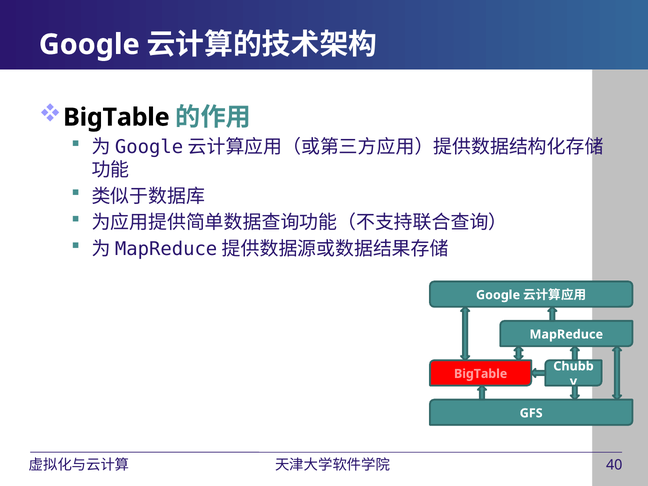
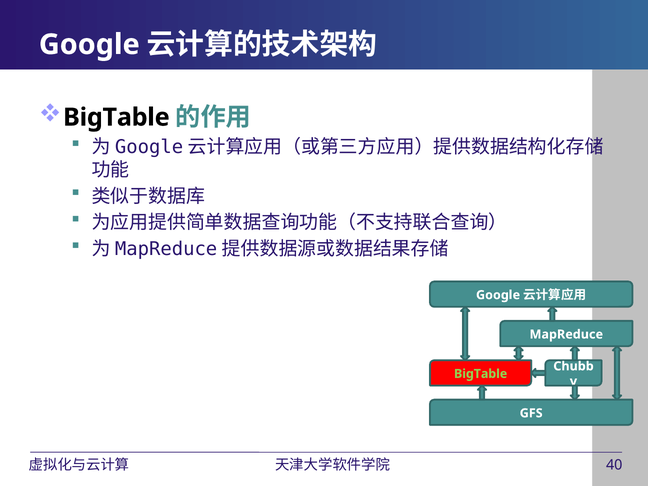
BigTable colour: pink -> light green (481, 374)
